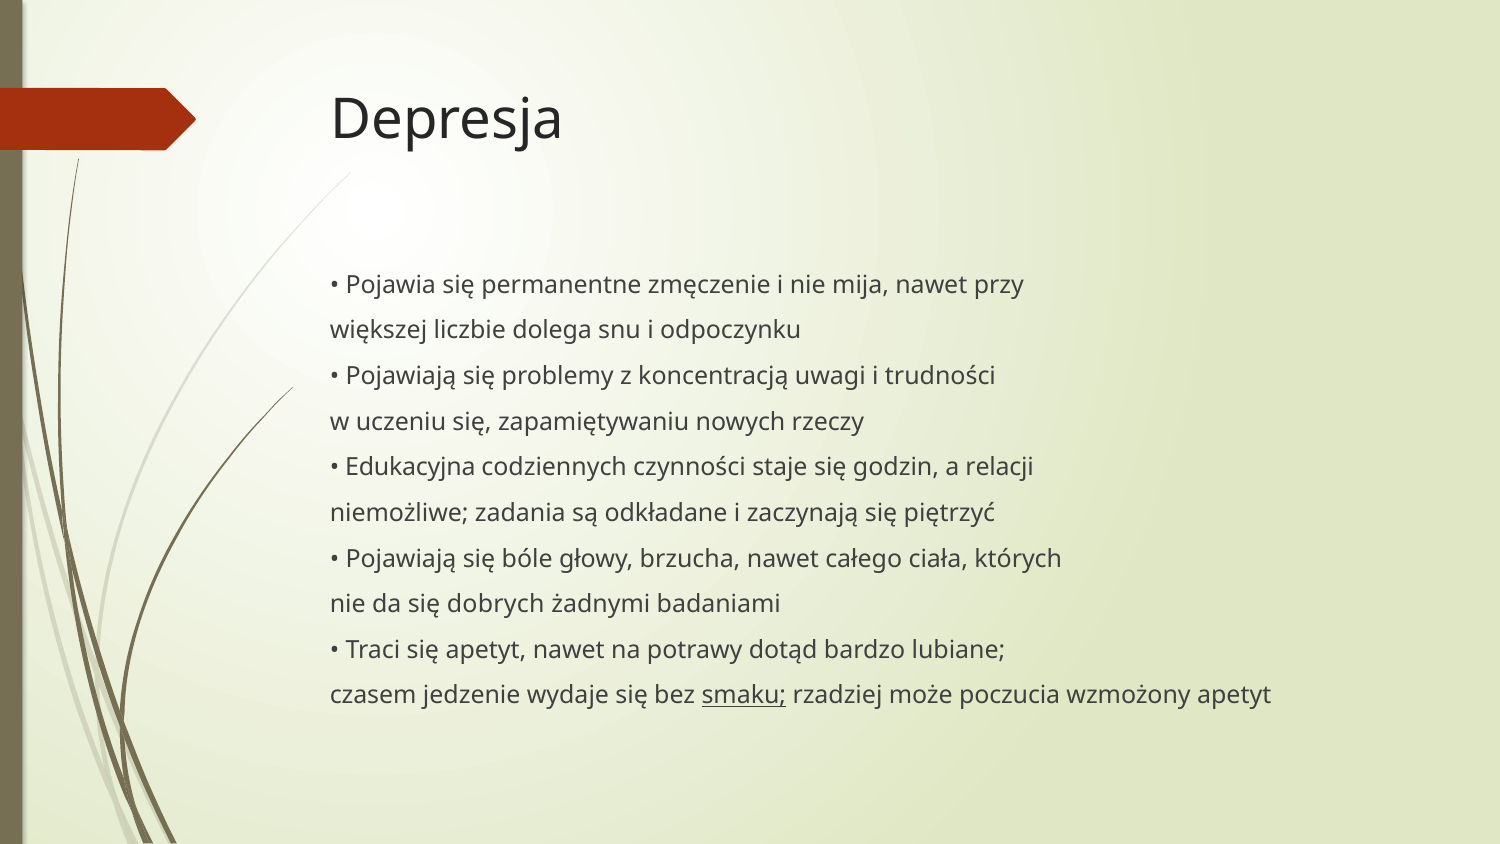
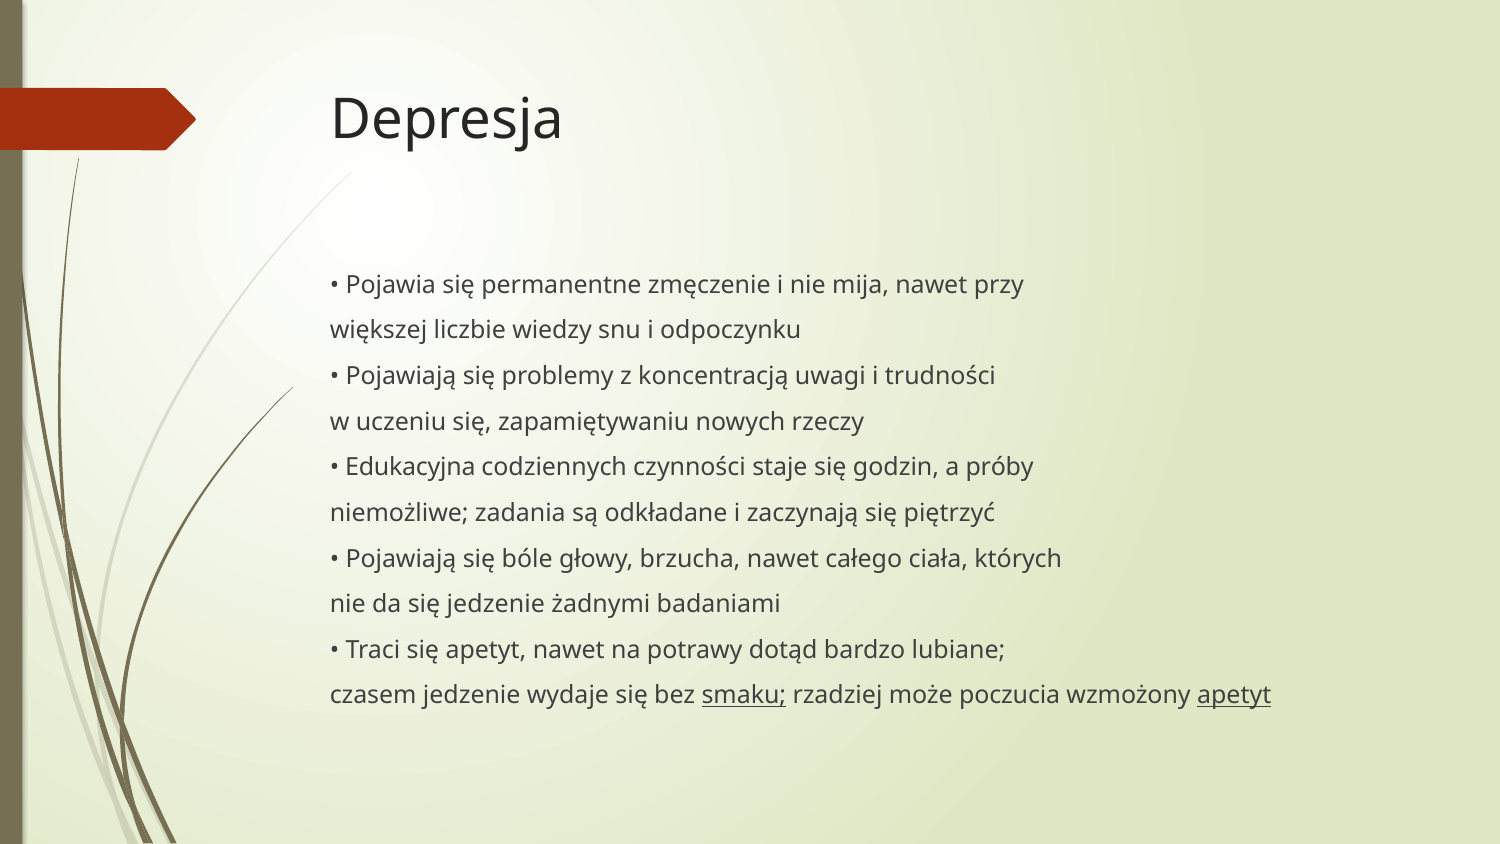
dolega: dolega -> wiedzy (552, 330)
relacji: relacji -> próby (1000, 467)
się dobrych: dobrych -> jedzenie (496, 604)
apetyt underline: none -> present (1234, 695)
